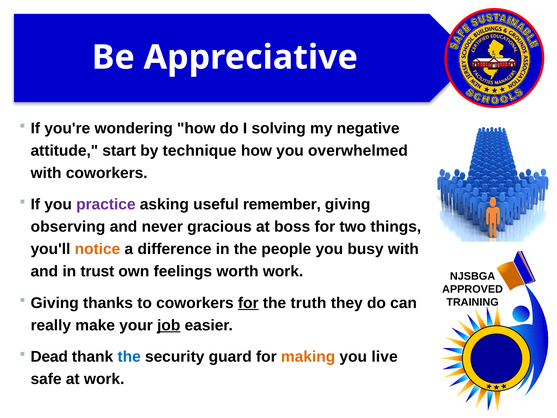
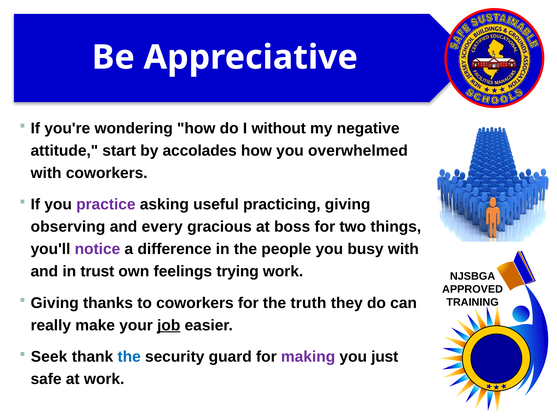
solving: solving -> without (279, 128)
technique: technique -> accolades (200, 151)
remember: remember -> practicing (282, 204)
never: never -> every (162, 227)
notice colour: orange -> purple (97, 249)
worth: worth -> trying (238, 271)
for underline: present -> none (248, 303)
Dead: Dead -> Seek (49, 357)
making colour: orange -> purple (308, 357)
live: live -> just (385, 357)
